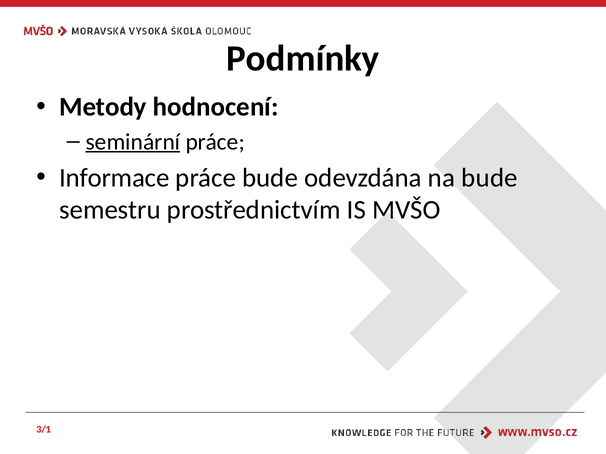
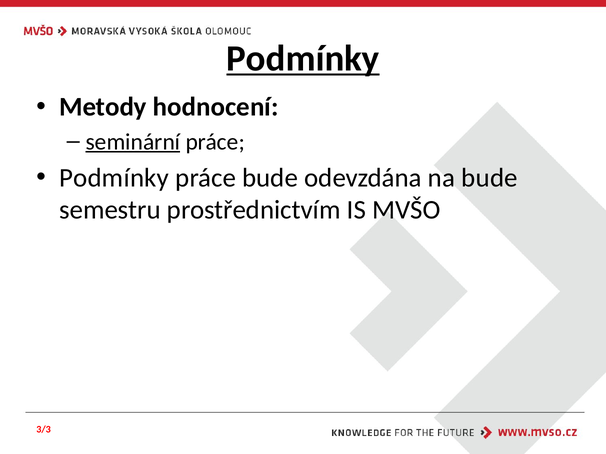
Podmínky underline: none -> present (303, 59)
Informace: Informace -> Podmínky (114, 178)
3/1: 3/1 -> 3/3 (44, 430)
